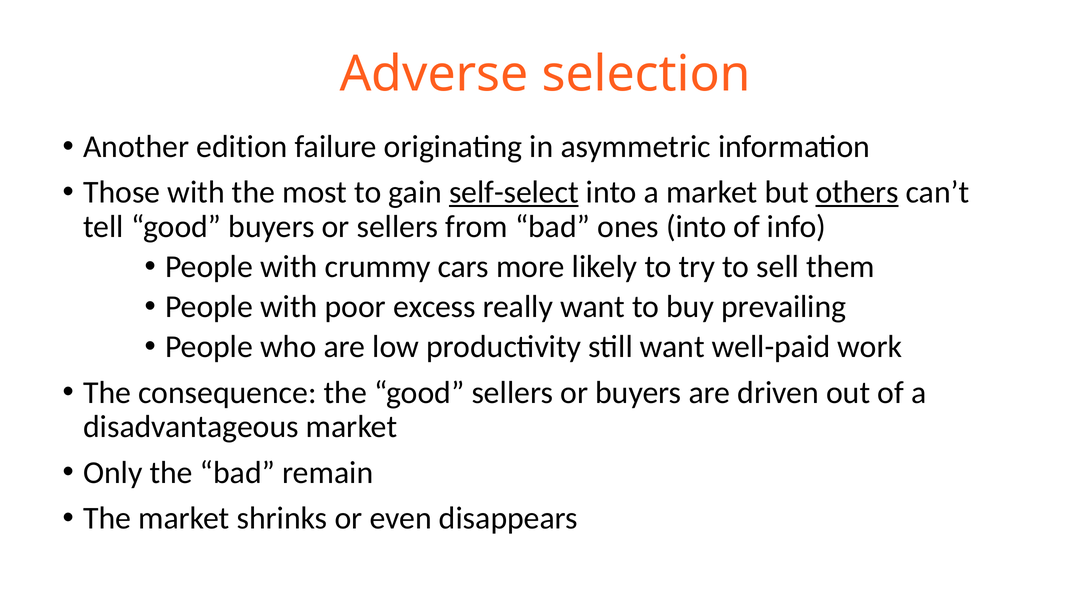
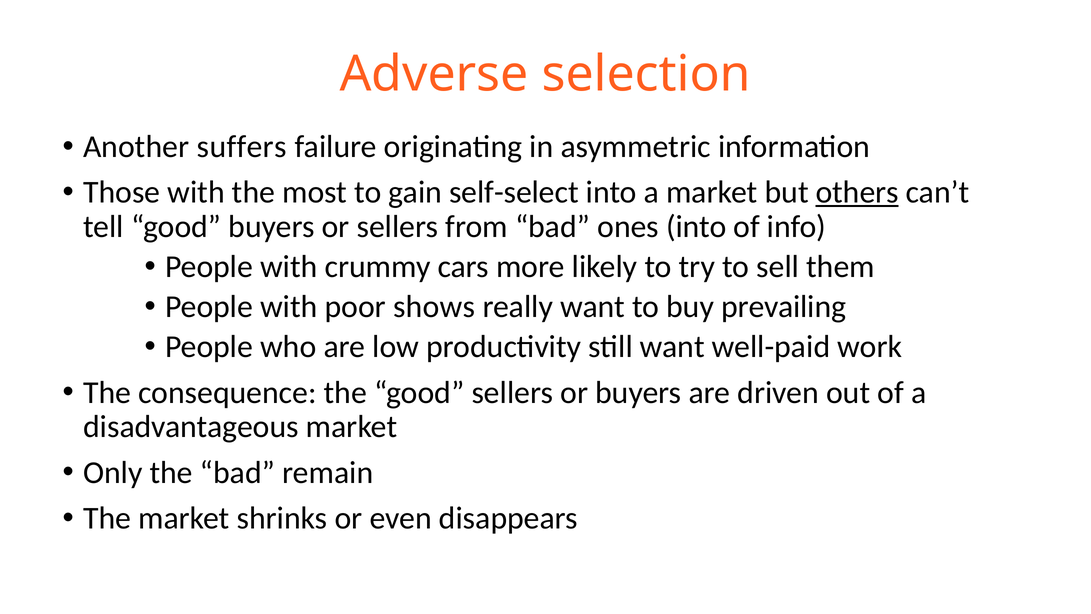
edition: edition -> suffers (242, 147)
self-select underline: present -> none (514, 192)
excess: excess -> shows (434, 307)
